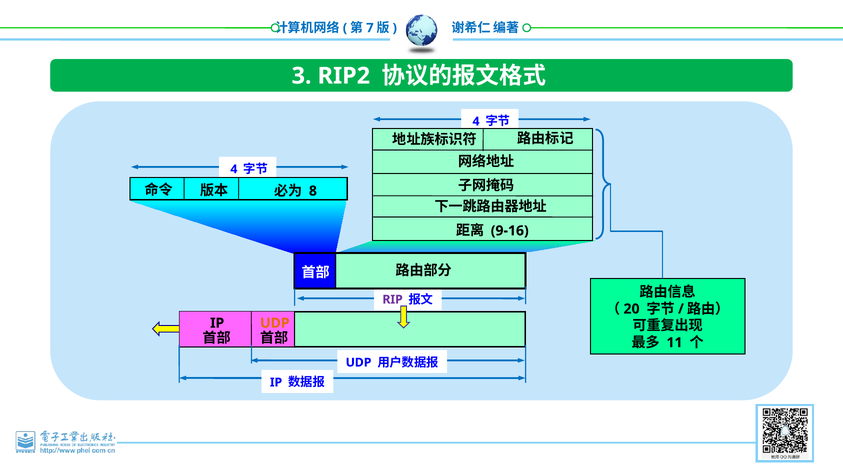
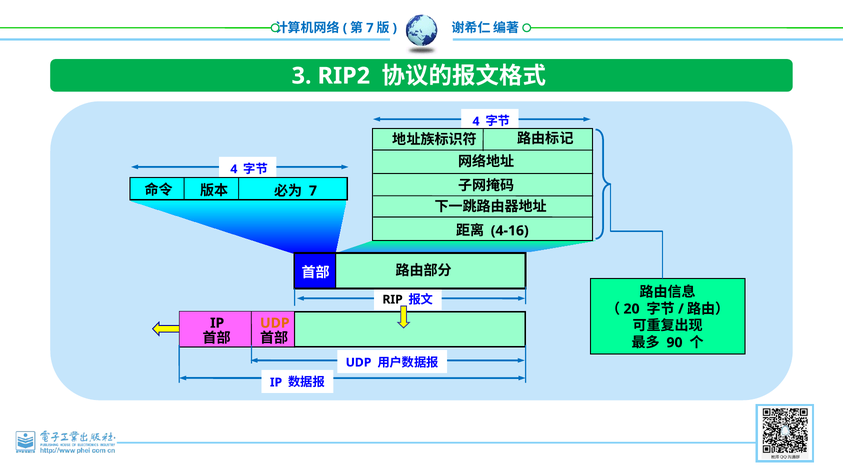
8: 8 -> 7 (313, 191)
9-16: 9-16 -> 4-16 (510, 231)
RIP colour: purple -> black (393, 300)
11: 11 -> 90 (674, 343)
